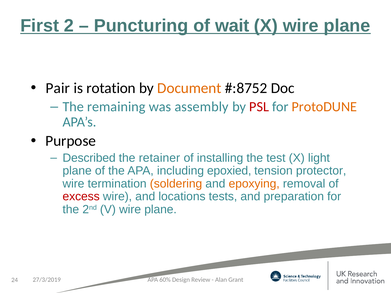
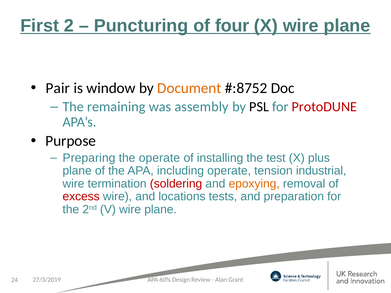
wait: wait -> four (232, 26)
rotation: rotation -> window (111, 88)
PSL colour: red -> black (259, 107)
ProtoDUNE colour: orange -> red (324, 107)
Described: Described -> Preparing (89, 158)
the retainer: retainer -> operate (159, 158)
light: light -> plus (319, 158)
including epoxied: epoxied -> operate (229, 171)
protector: protector -> industrial (321, 171)
soldering colour: orange -> red (176, 184)
